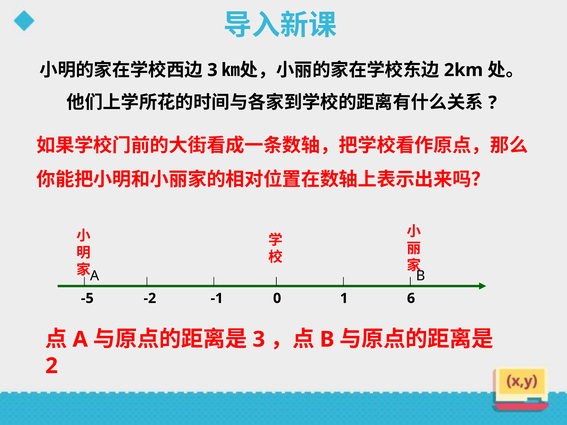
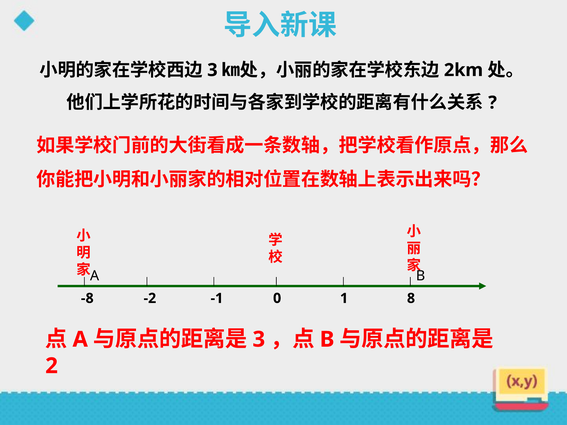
-5: -5 -> -8 (87, 298)
6: 6 -> 8 (411, 298)
